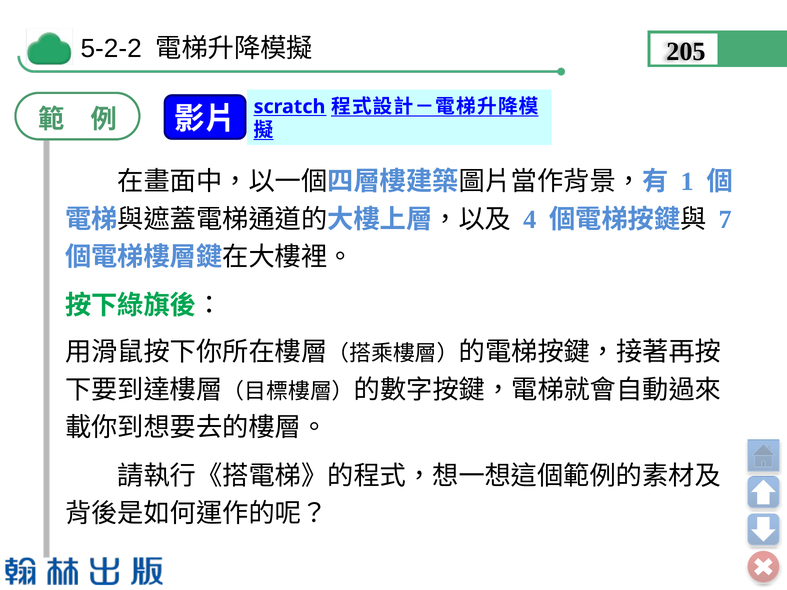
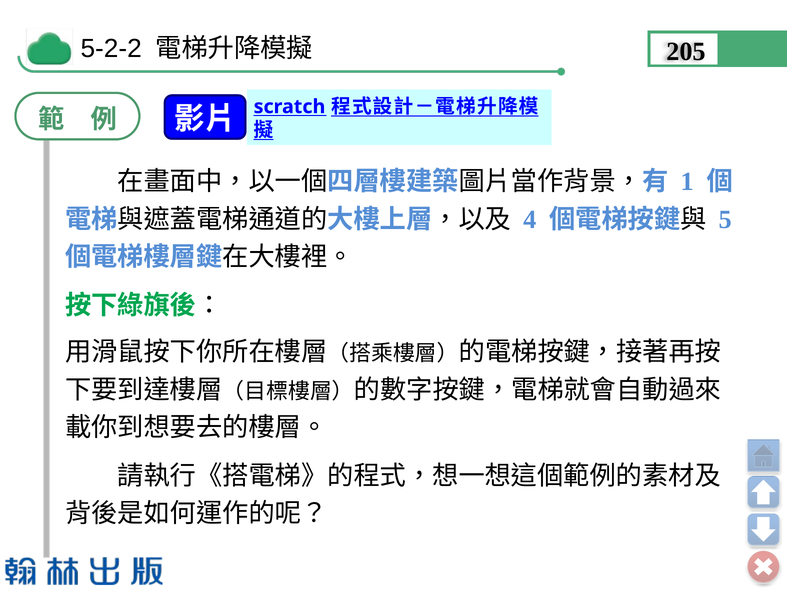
7: 7 -> 5 (725, 220)
